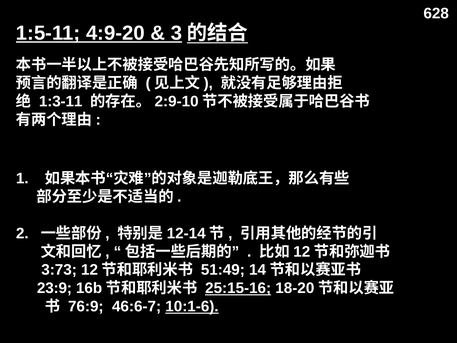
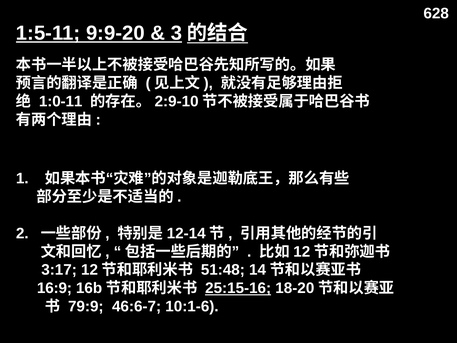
4:9-20: 4:9-20 -> 9:9-20 (115, 33)
1:3-11: 1:3-11 -> 1:0-11 (61, 101)
3:73: 3:73 -> 3:17 (59, 270)
51:49: 51:49 -> 51:48 (223, 270)
23:9: 23:9 -> 16:9 (54, 288)
76:9: 76:9 -> 79:9 (86, 306)
10:1-6 underline: present -> none (192, 306)
